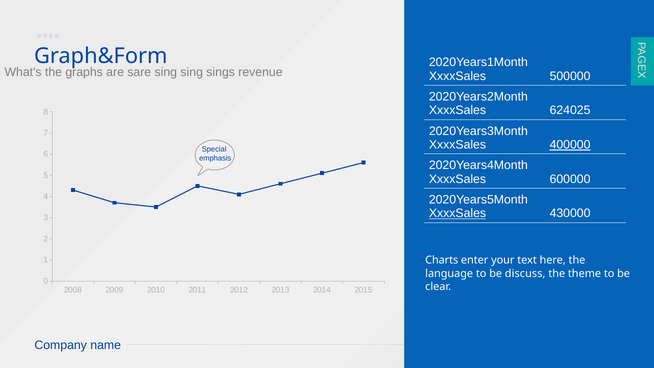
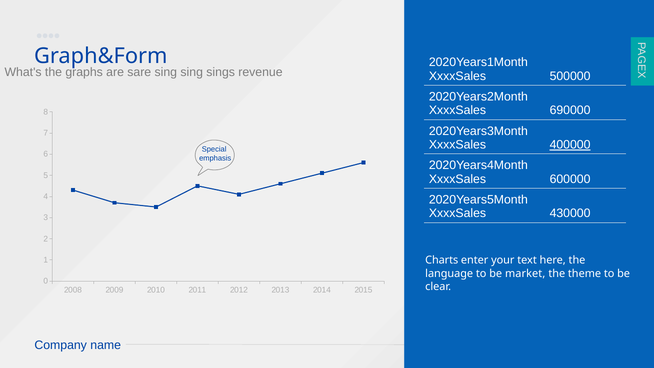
624025: 624025 -> 690000 (570, 110)
XxxxSales underline: present -> none (458, 213)
discuss: discuss -> market (525, 273)
